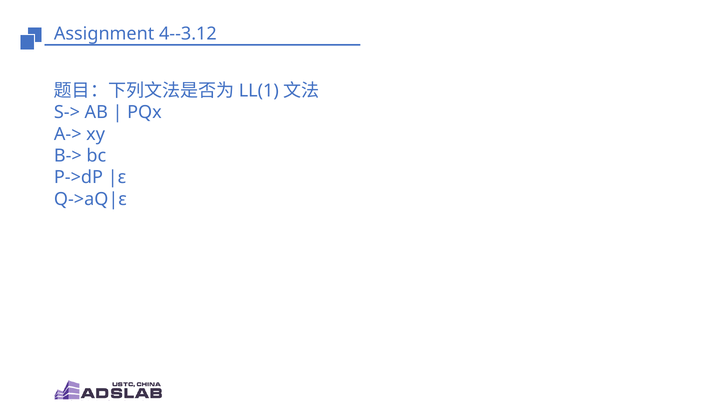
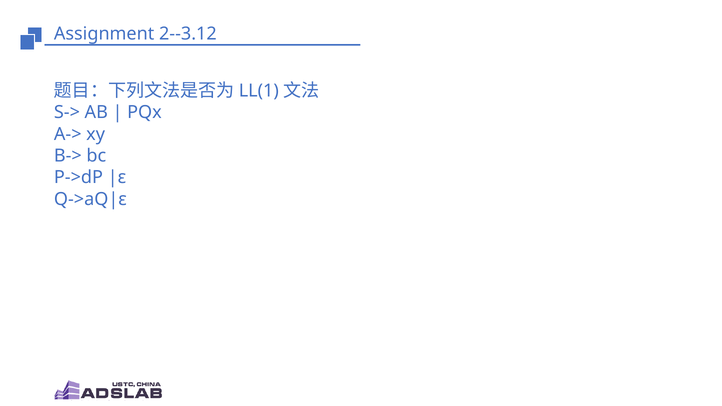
4--3.12: 4--3.12 -> 2--3.12 (188, 34)
